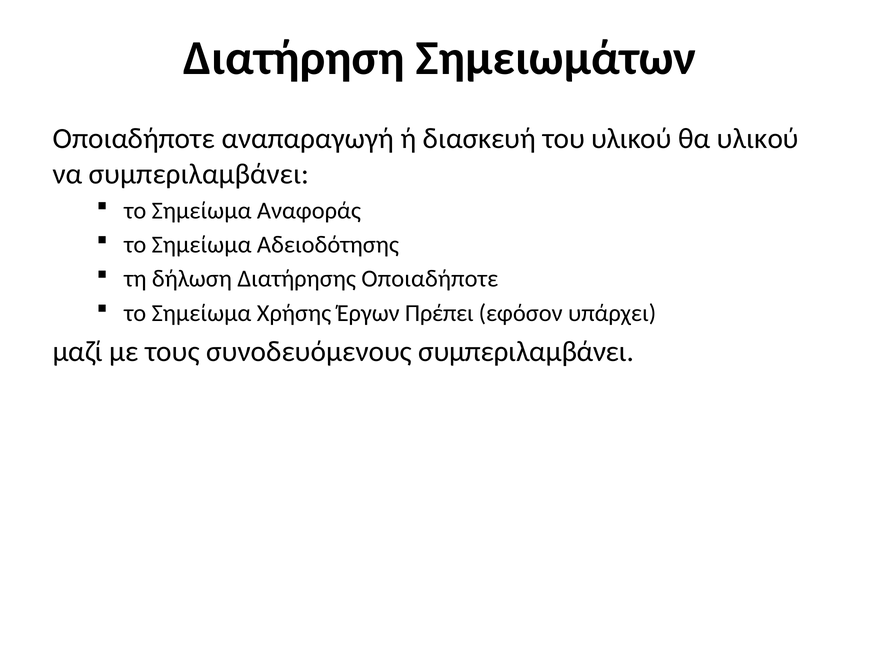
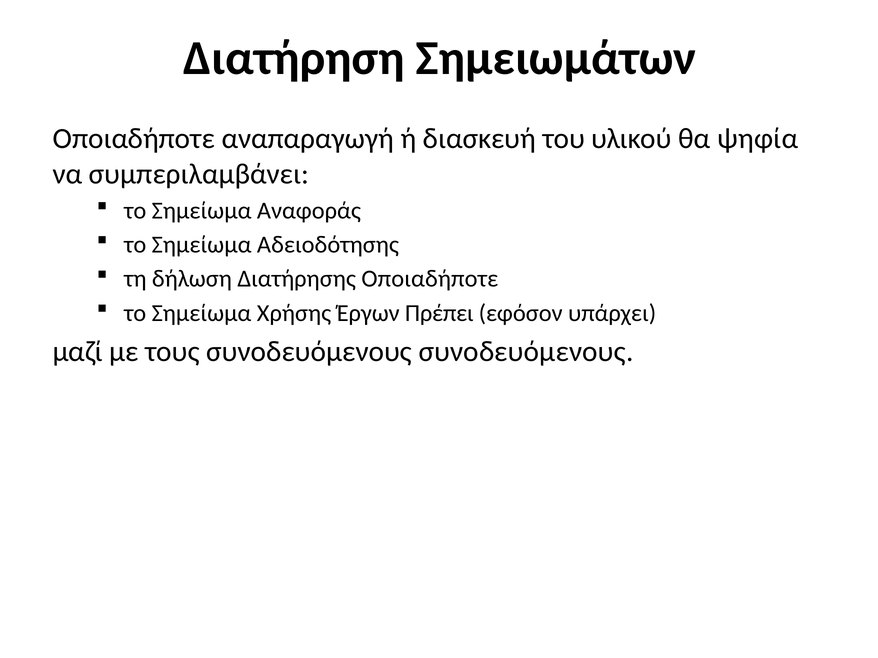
θα υλικού: υλικού -> ψηφία (758, 139)
συνοδευόμενους συμπεριλαμβάνει: συμπεριλαμβάνει -> συνοδευόμενους (526, 352)
